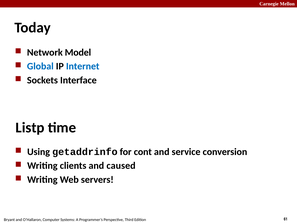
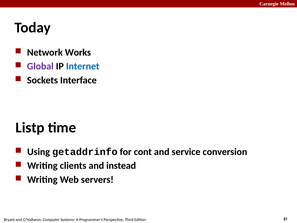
Model: Model -> Works (78, 52)
Global colour: blue -> purple (40, 66)
caused: caused -> instead (121, 166)
